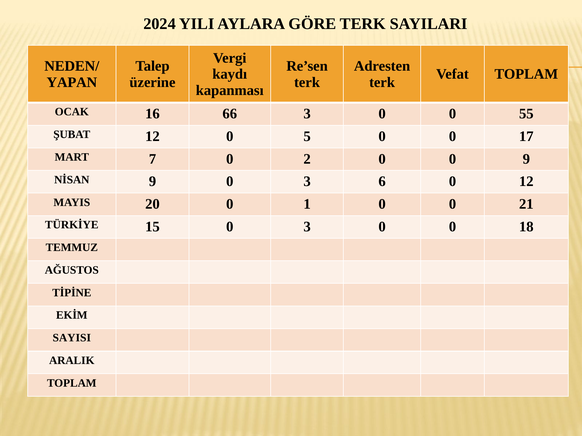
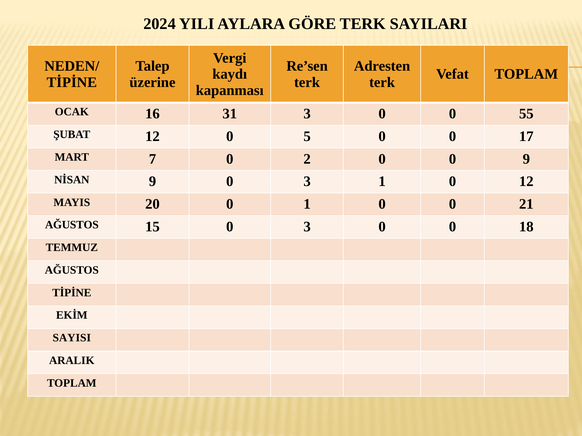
YAPAN: YAPAN -> TİPİNE (72, 82)
66: 66 -> 31 (230, 114)
3 6: 6 -> 1 (382, 182)
TÜRKİYE: TÜRKİYE -> AĞUSTOS (72, 225)
